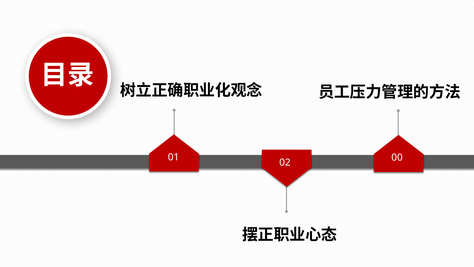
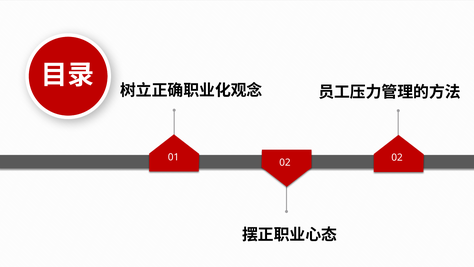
02 00: 00 -> 02 (397, 157)
